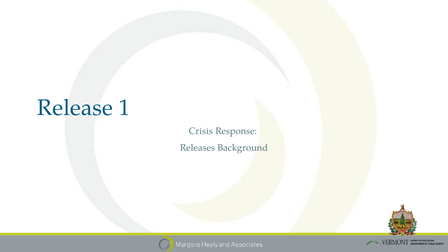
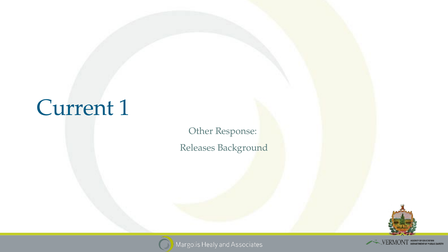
Release: Release -> Current (75, 108)
Crisis: Crisis -> Other (201, 131)
